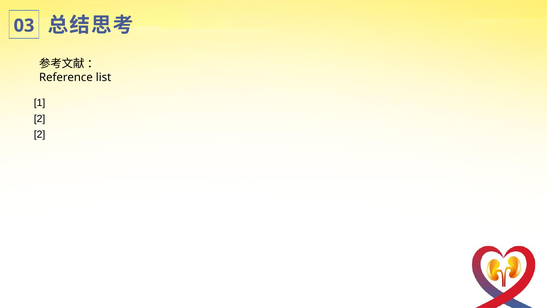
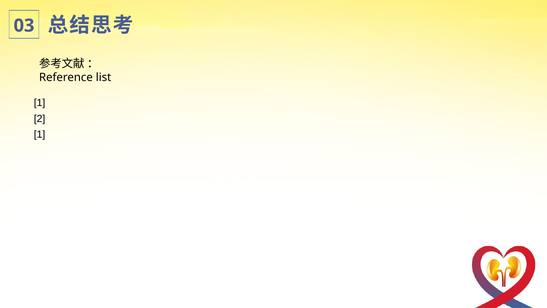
2: 2 -> 1 (40, 134)
